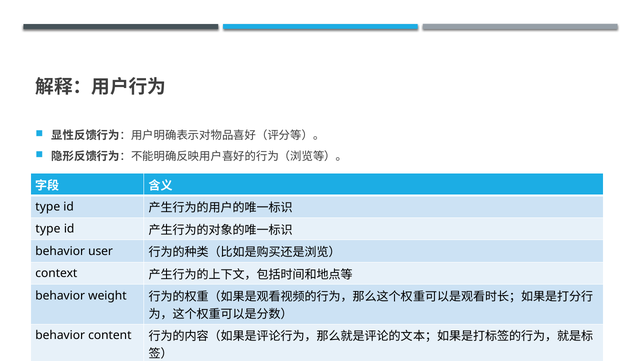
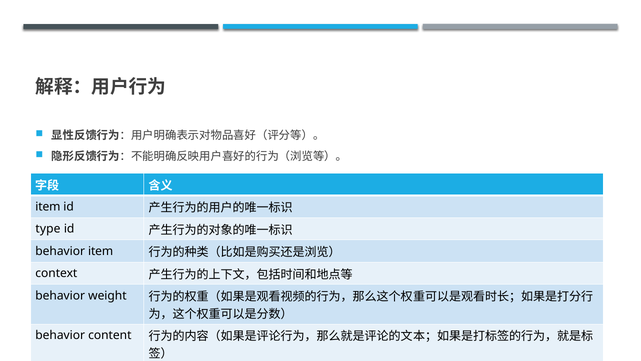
type: type -> item (48, 206)
behavior user: user -> item (101, 251)
